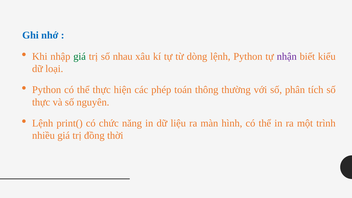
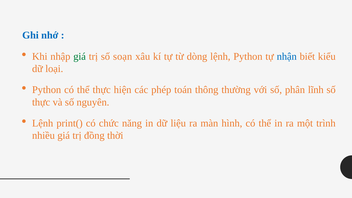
nhau: nhau -> soạn (123, 56)
nhận colour: purple -> blue (287, 56)
tích: tích -> lĩnh (316, 90)
